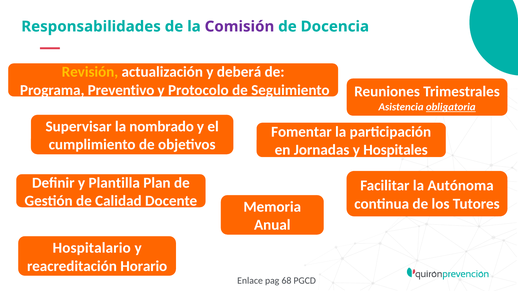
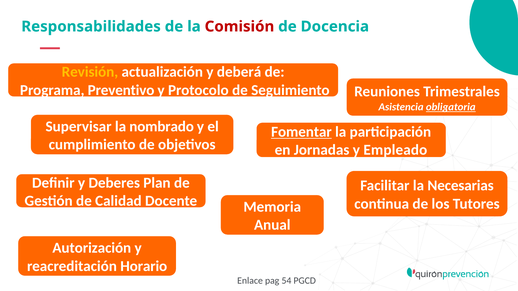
Comisión colour: purple -> red (239, 27)
Fomentar underline: none -> present (301, 132)
Hospitales: Hospitales -> Empleado (395, 150)
Plantilla: Plantilla -> Deberes (114, 183)
Autónoma: Autónoma -> Necesarias (461, 186)
Hospitalario: Hospitalario -> Autorización (92, 248)
68: 68 -> 54 (286, 281)
